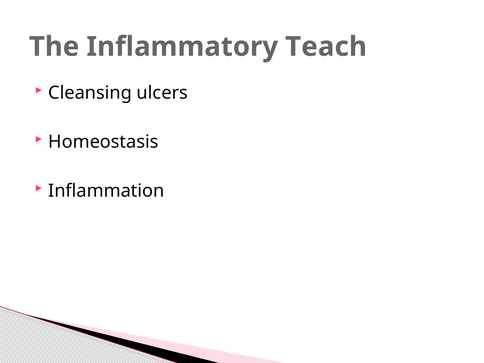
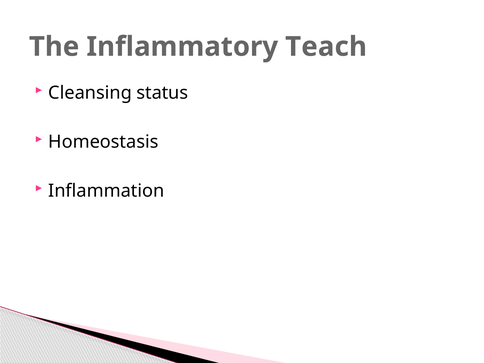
ulcers: ulcers -> status (162, 93)
